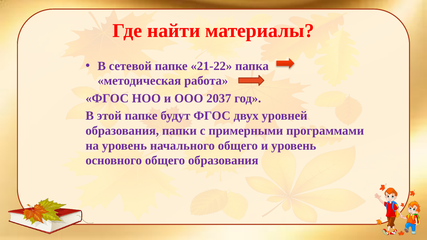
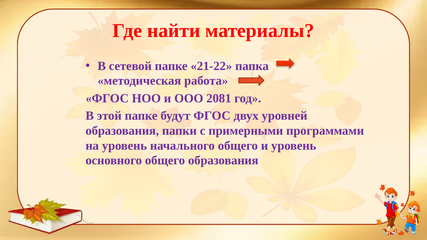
2037: 2037 -> 2081 (219, 98)
